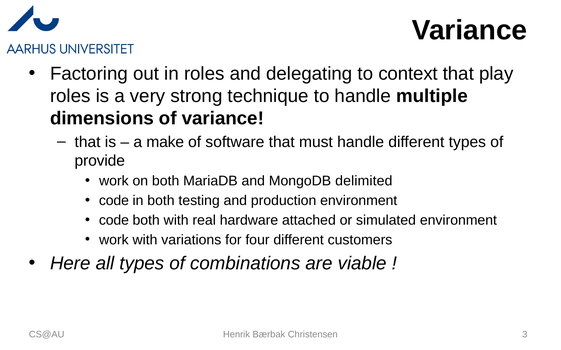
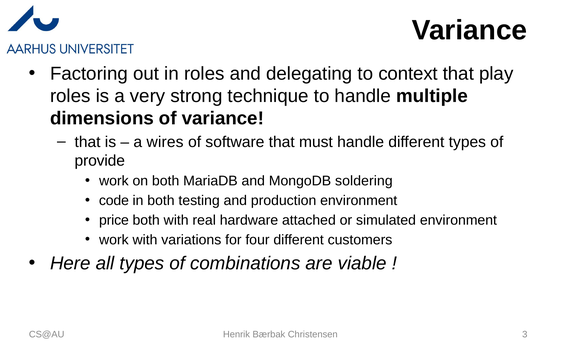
make: make -> wires (165, 142)
delimited: delimited -> soldering (364, 181)
code: code -> price (114, 221)
